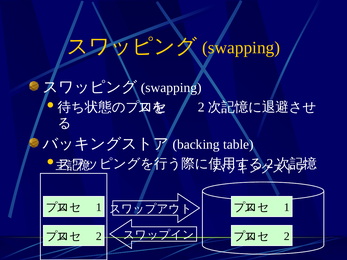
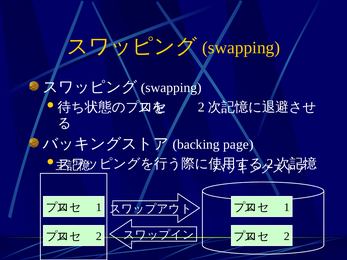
table: table -> page (238, 145)
